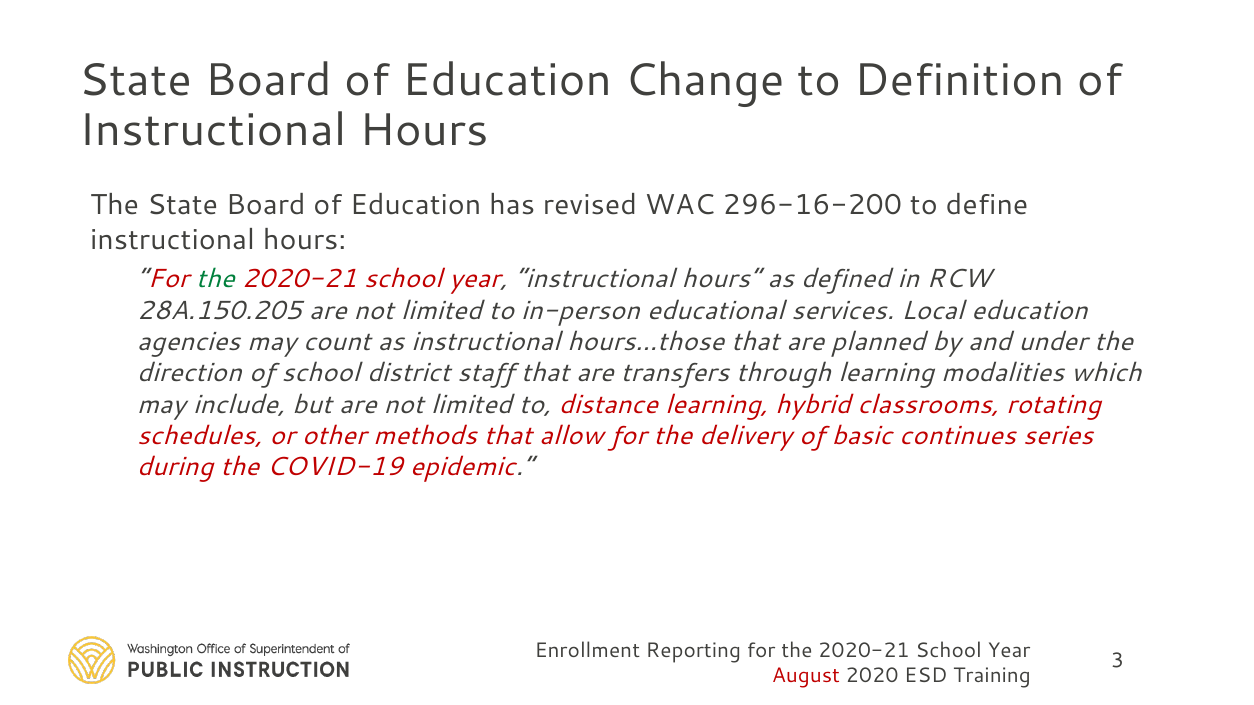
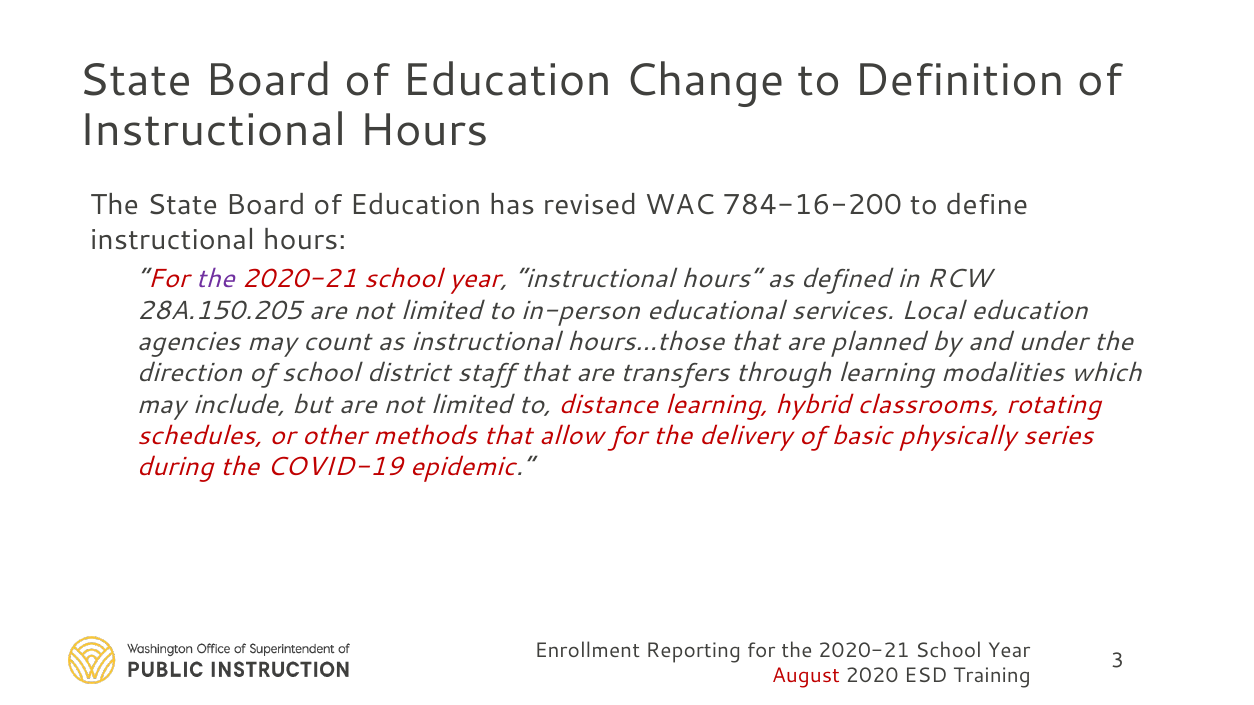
296-16-200: 296-16-200 -> 784-16-200 (812, 205)
the colour: green -> purple (215, 279)
continues: continues -> physically (958, 436)
